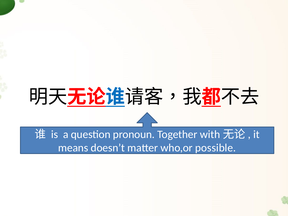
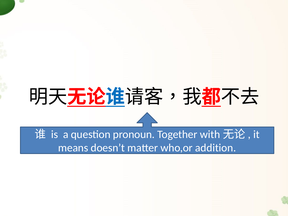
possible: possible -> addition (216, 148)
